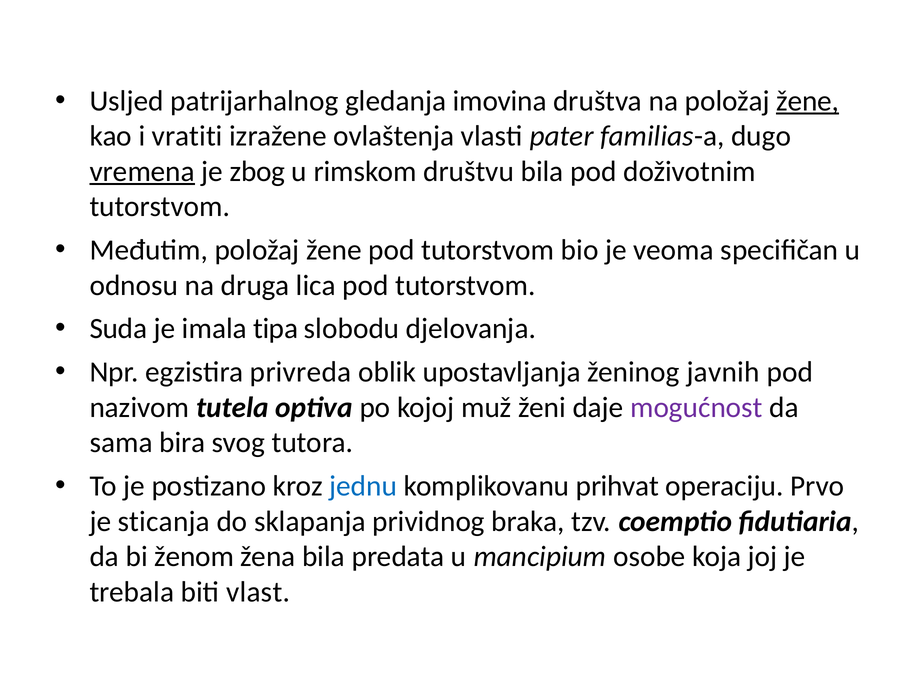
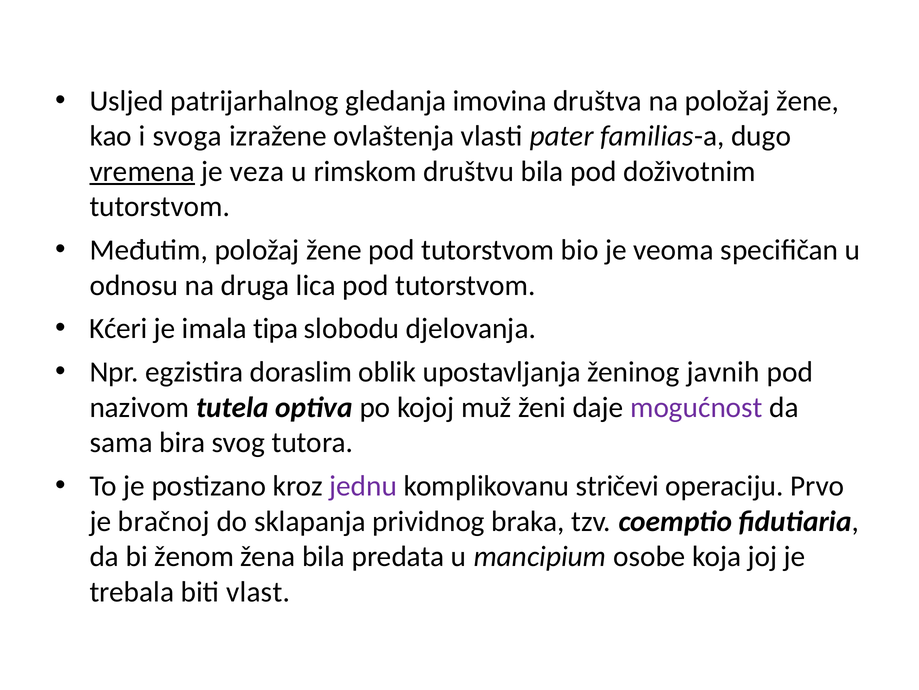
žene underline: present -> none (808, 101)
vratiti: vratiti -> svoga (187, 136)
zbog: zbog -> veza (257, 171)
Suda: Suda -> Kćeri (118, 328)
privreda: privreda -> doraslim (301, 372)
jednu colour: blue -> purple (363, 486)
prihvat: prihvat -> stričevi (617, 486)
sticanja: sticanja -> bračnoj (164, 521)
